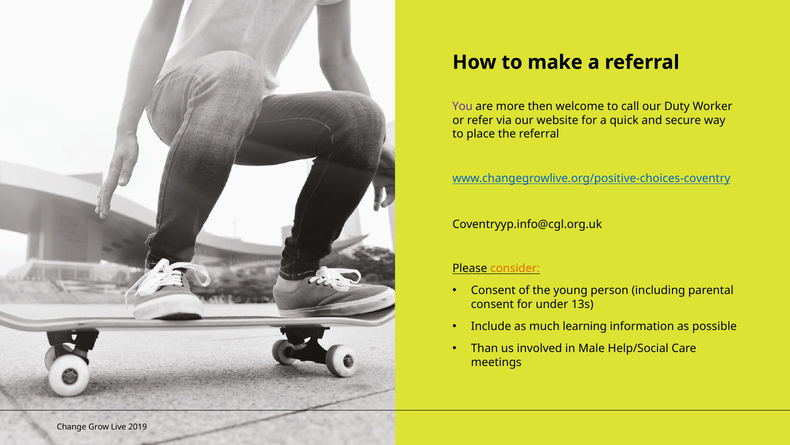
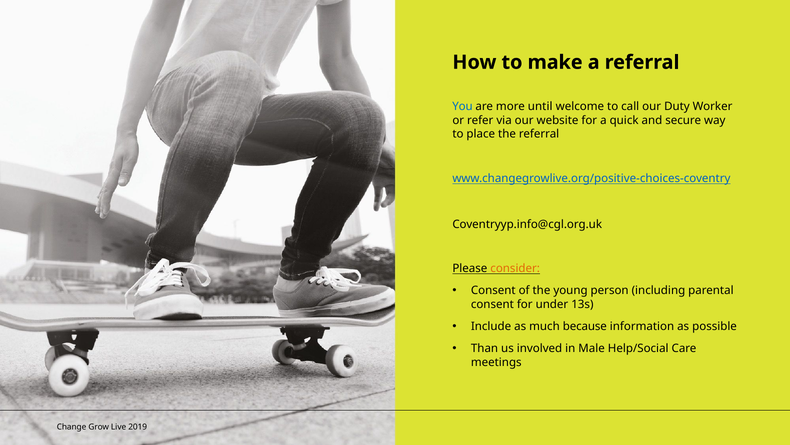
You colour: purple -> blue (462, 106)
then: then -> until (540, 106)
learning: learning -> because (585, 326)
